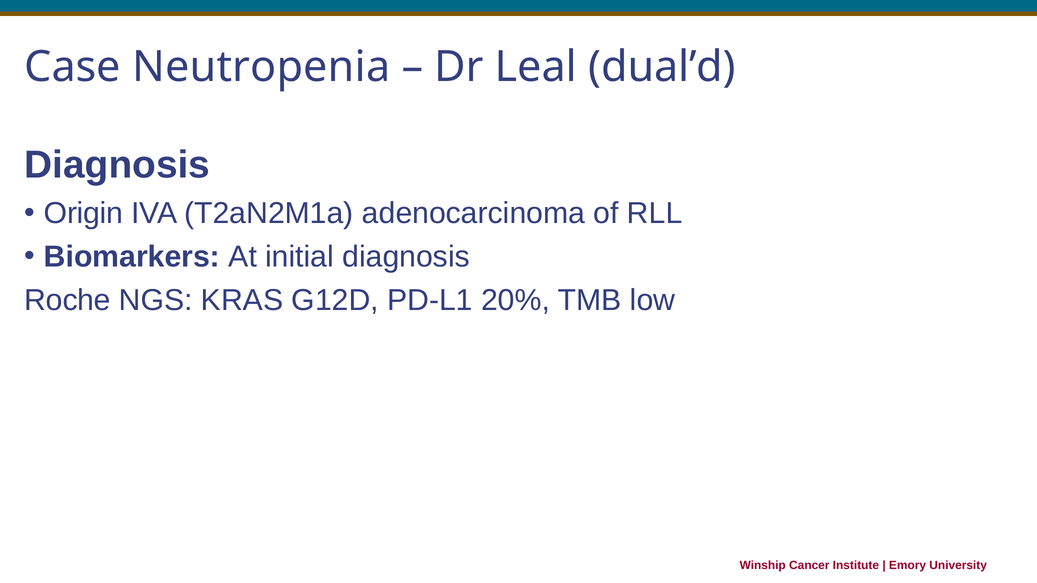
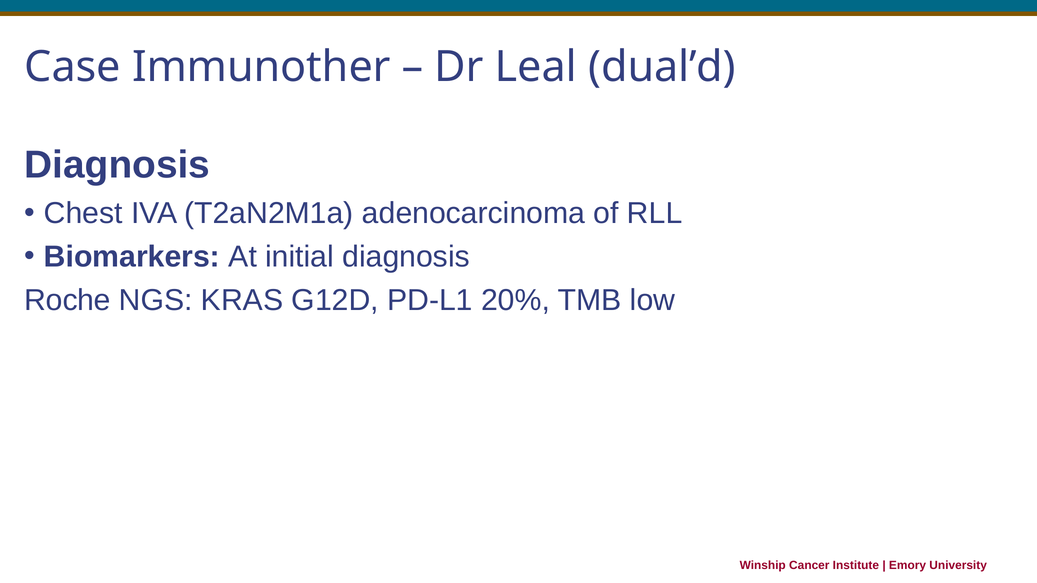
Neutropenia: Neutropenia -> Immunother (261, 67)
Origin: Origin -> Chest (83, 213)
